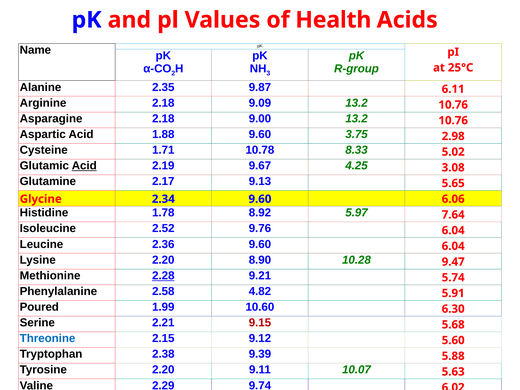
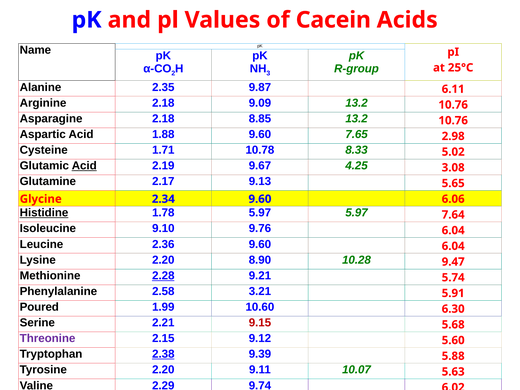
Health: Health -> Cacein (333, 20)
9.00: 9.00 -> 8.85 (260, 119)
3.75: 3.75 -> 7.65 (357, 134)
Histidine underline: none -> present (44, 213)
1.78 8.92: 8.92 -> 5.97 (260, 213)
2.52: 2.52 -> 9.10 (163, 229)
4.82: 4.82 -> 3.21 (260, 291)
Threonine colour: blue -> purple (48, 338)
2.38 underline: none -> present (163, 354)
